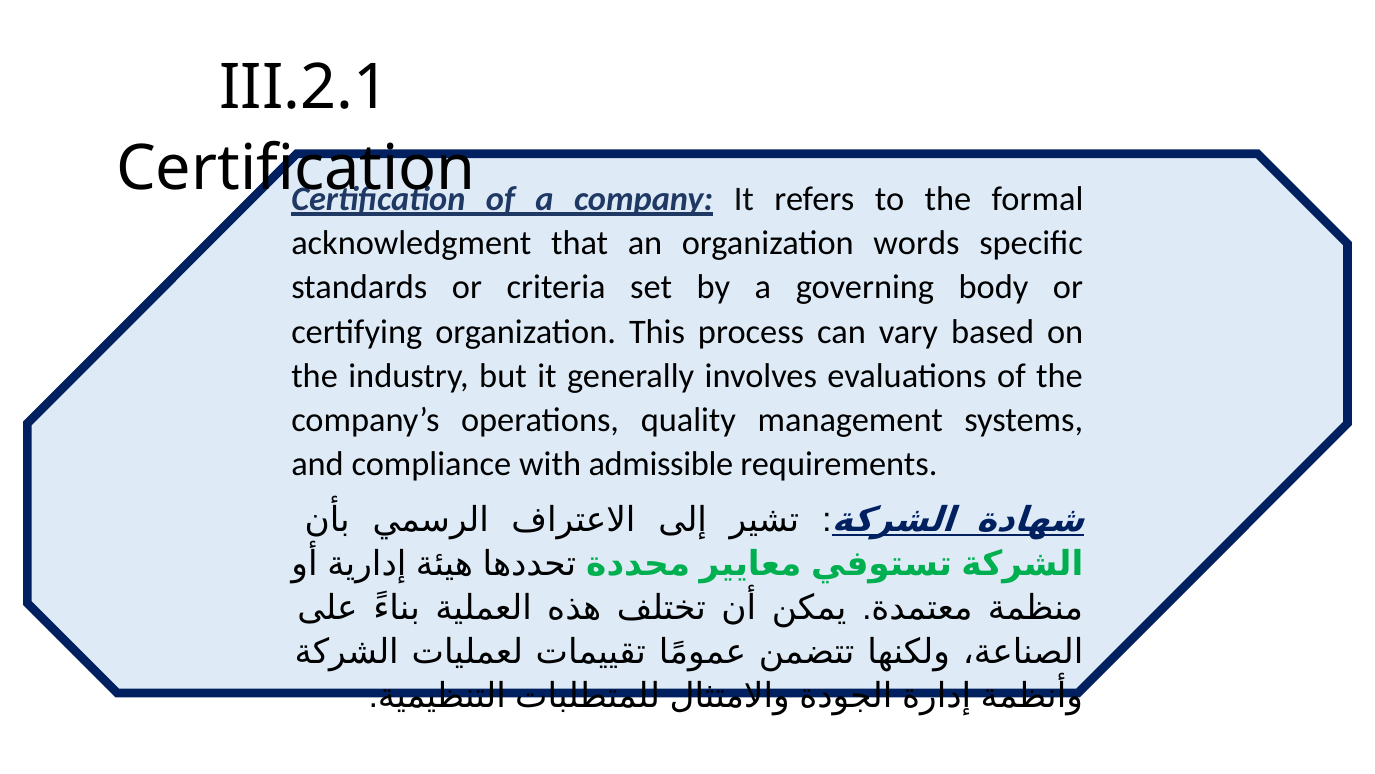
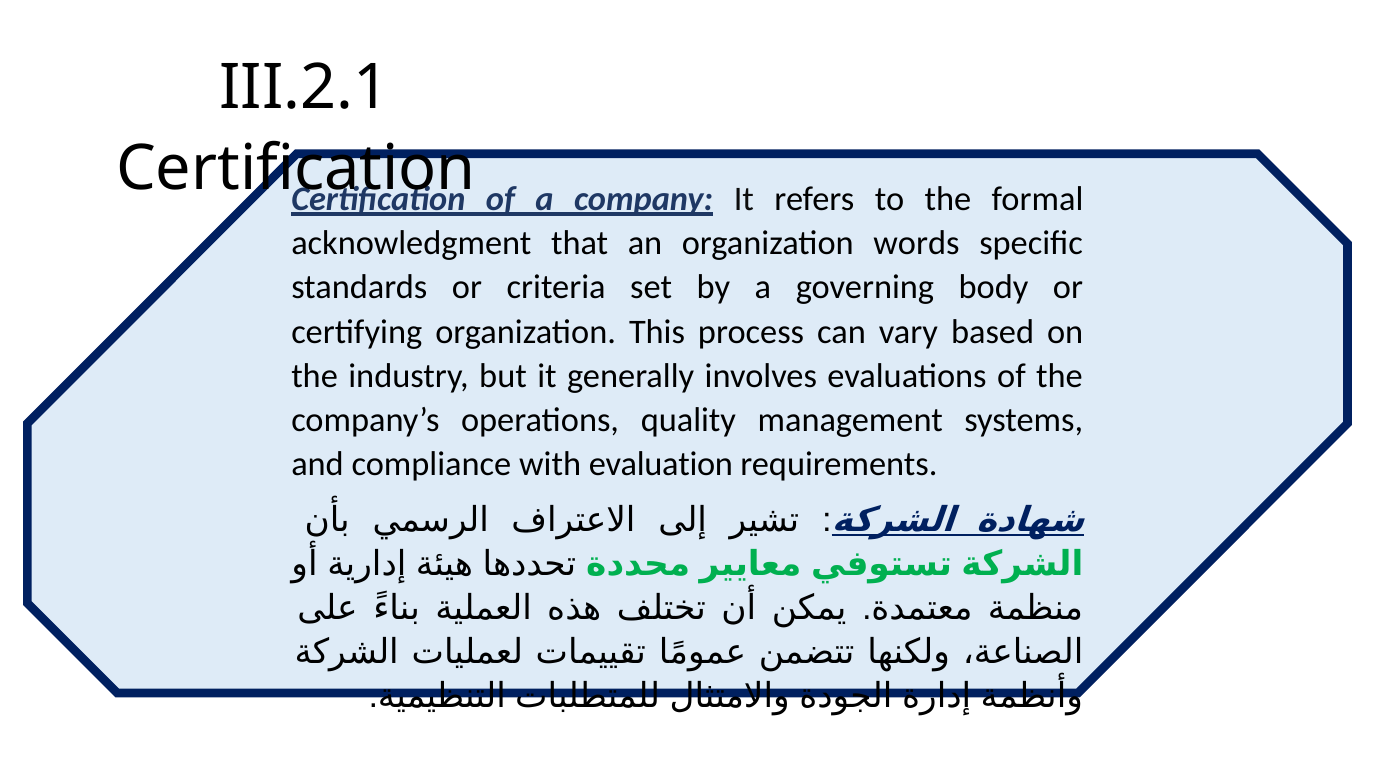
admissible: admissible -> evaluation (661, 464)
